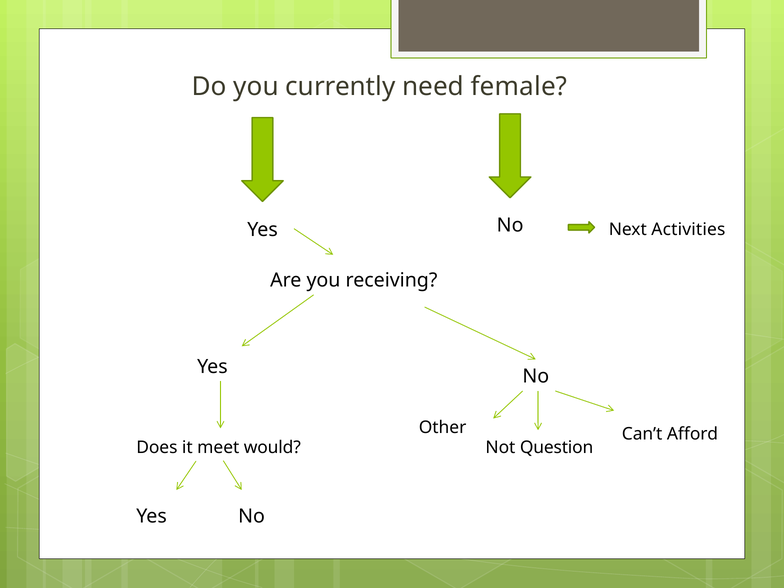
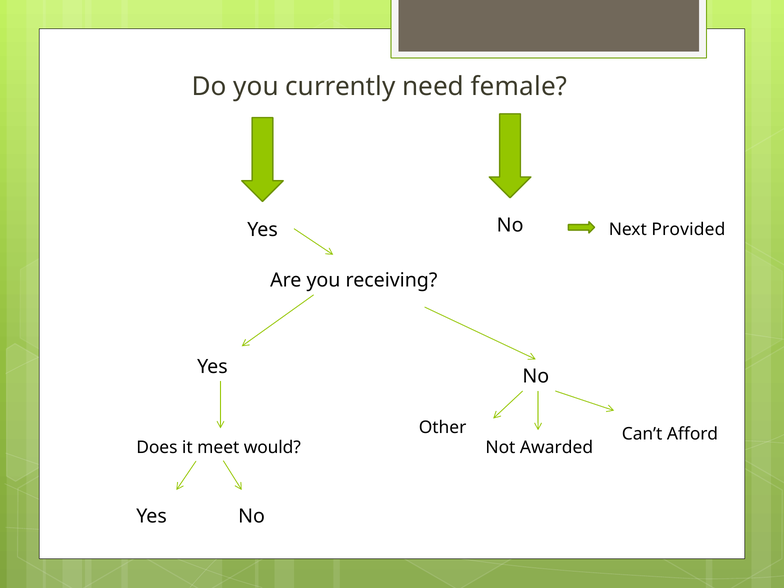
Activities: Activities -> Provided (688, 230)
Question: Question -> Awarded (557, 448)
